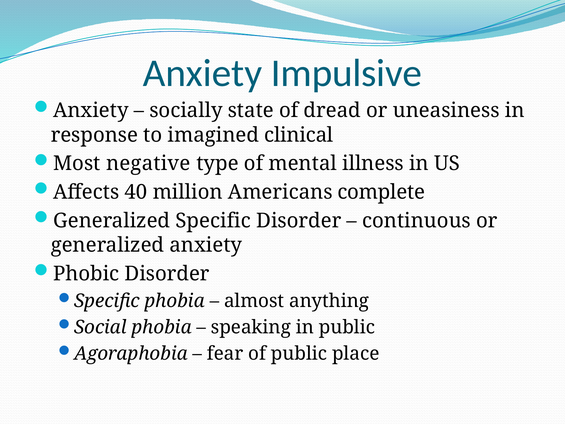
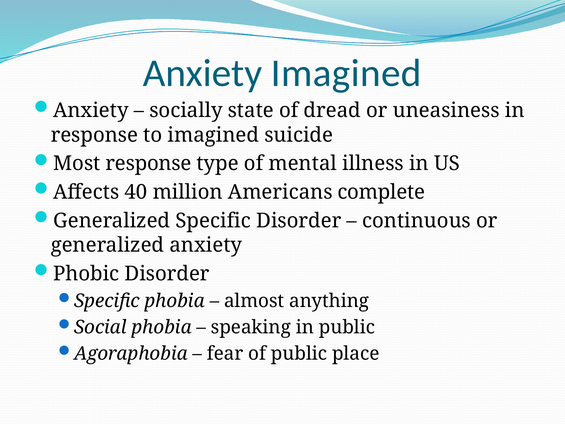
Anxiety Impulsive: Impulsive -> Imagined (346, 73)
clinical: clinical -> suicide (299, 135)
Most negative: negative -> response (149, 163)
